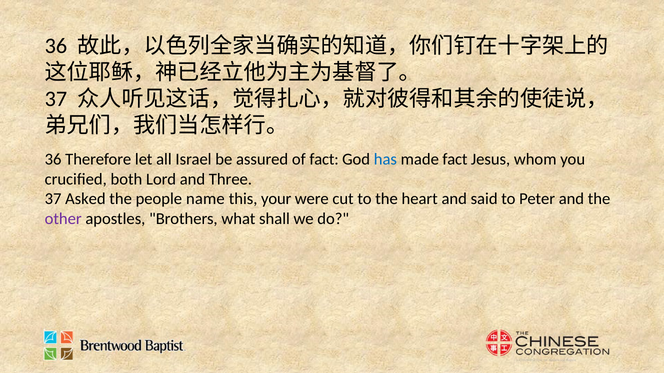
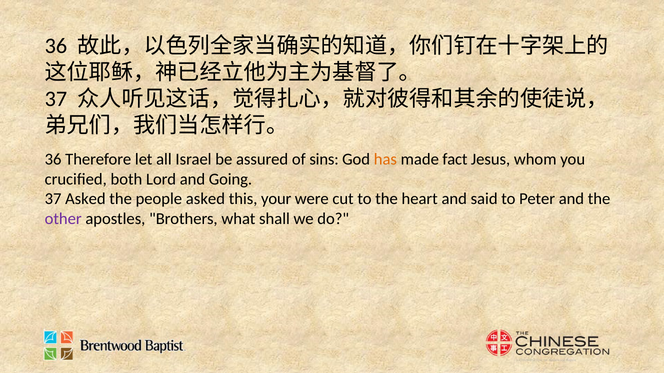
of fact: fact -> sins (324, 159)
has colour: blue -> orange (385, 159)
Three: Three -> Going (230, 179)
people name: name -> asked (205, 199)
